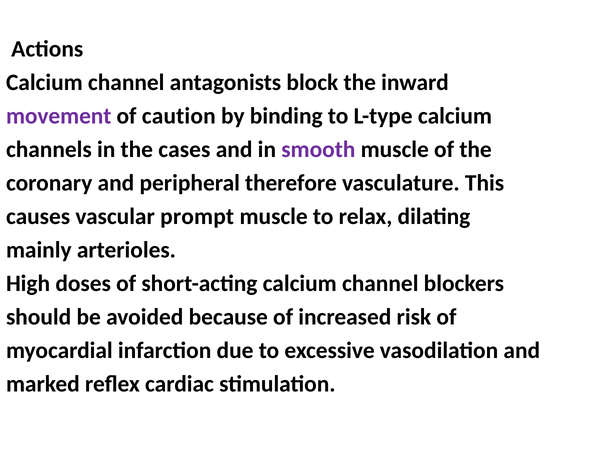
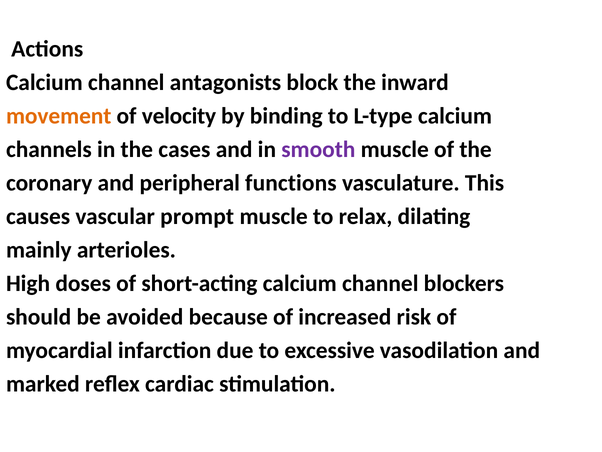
movement colour: purple -> orange (59, 116)
caution: caution -> velocity (179, 116)
therefore: therefore -> functions (291, 183)
